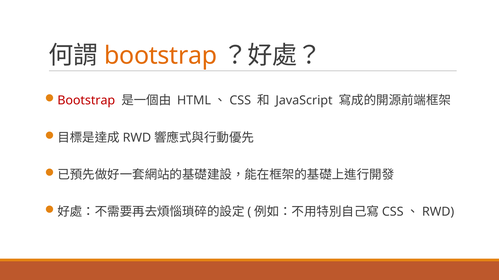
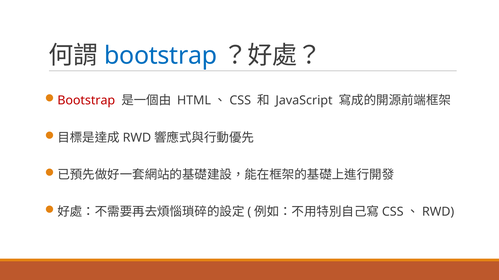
bootstrap colour: orange -> blue (161, 56)
